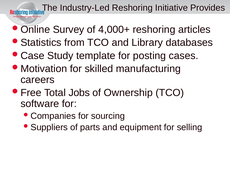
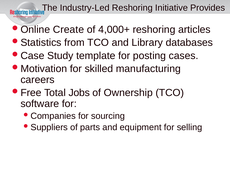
Survey: Survey -> Create (68, 30)
